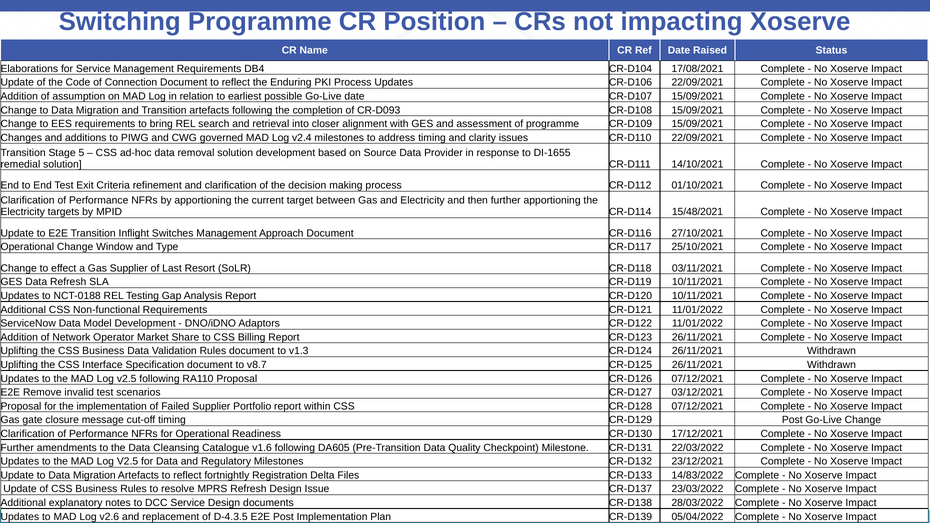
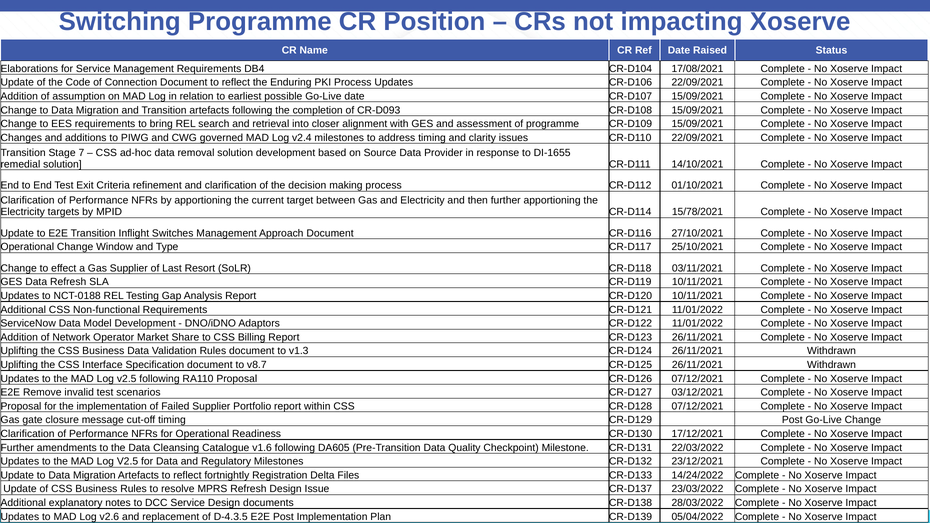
5: 5 -> 7 (81, 153)
15/48/2021: 15/48/2021 -> 15/78/2021 (697, 212)
14/83/2022: 14/83/2022 -> 14/24/2022 (697, 475)
